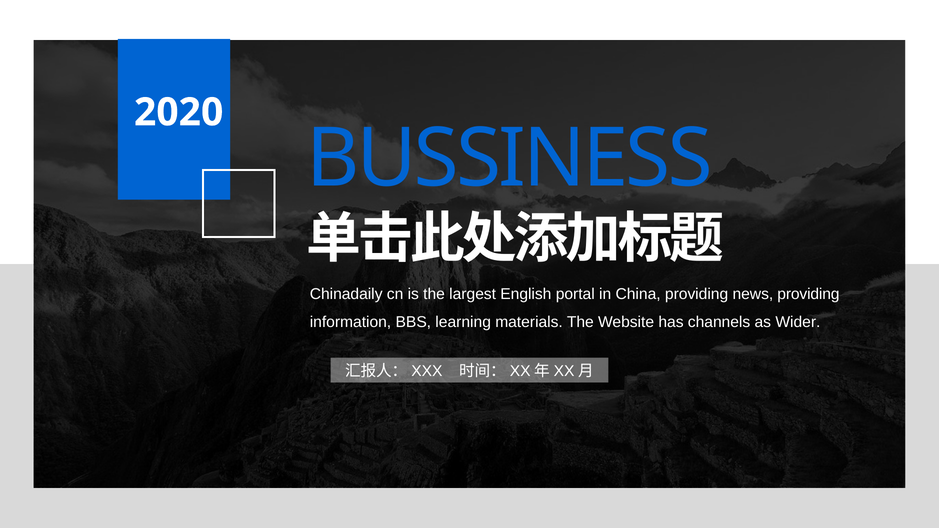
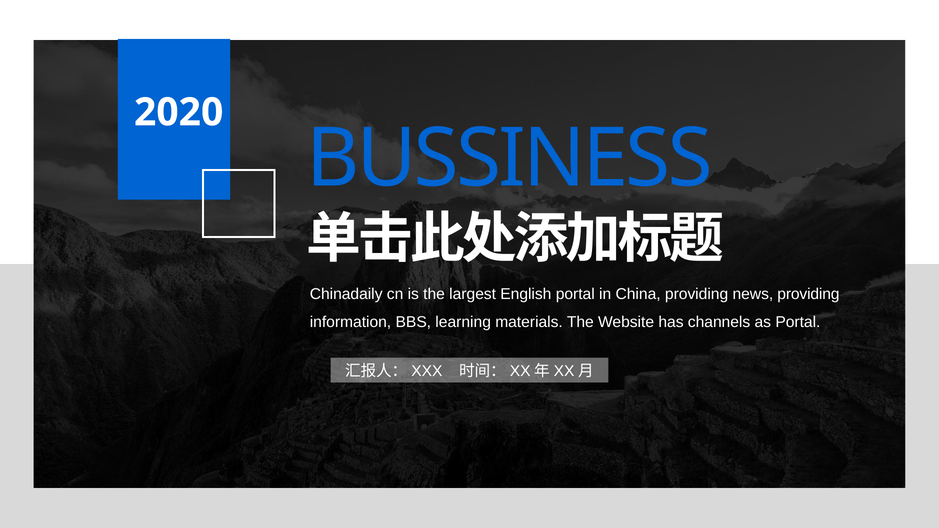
as Wider: Wider -> Portal (798, 322)
